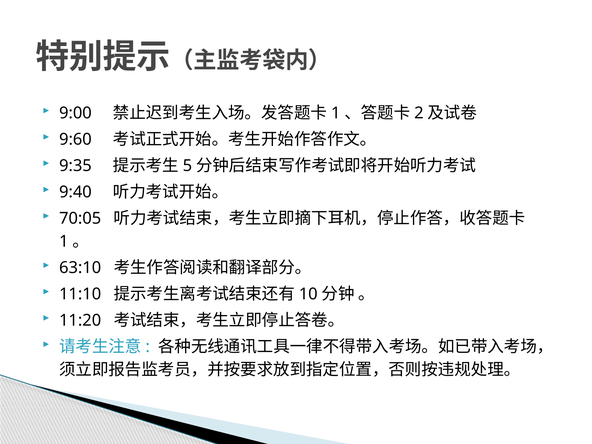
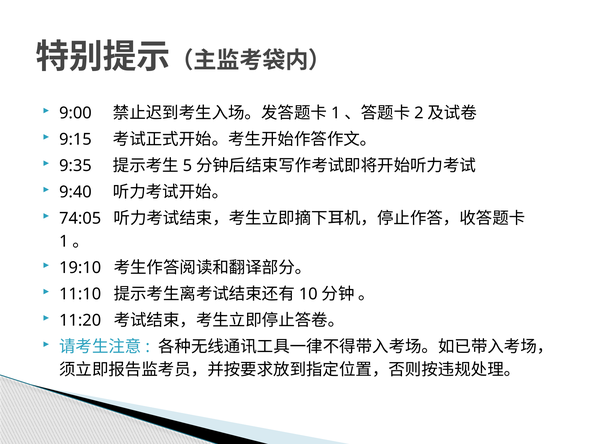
9:60: 9:60 -> 9:15 (75, 139)
70:05: 70:05 -> 74:05 (80, 218)
63:10: 63:10 -> 19:10 (80, 268)
